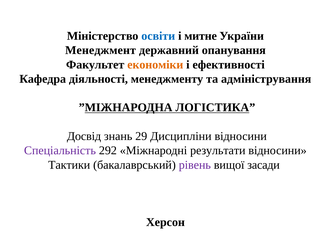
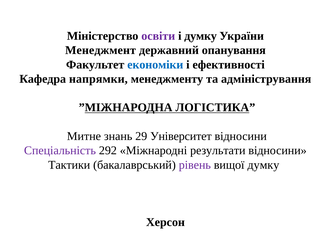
освіти colour: blue -> purple (158, 36)
і митне: митне -> думку (201, 36)
економіки colour: orange -> blue (155, 65)
діяльності: діяльності -> напрямки (98, 79)
Досвід: Досвід -> Митне (84, 136)
Дисципліни: Дисципліни -> Університет (181, 136)
вищої засади: засади -> думку (263, 165)
